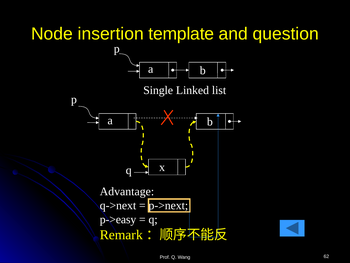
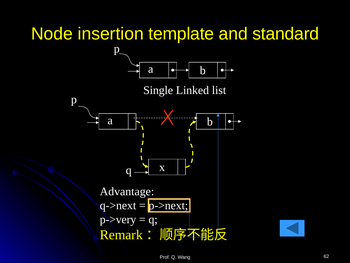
question: question -> standard (286, 34)
p->easy: p->easy -> p->very (118, 219)
